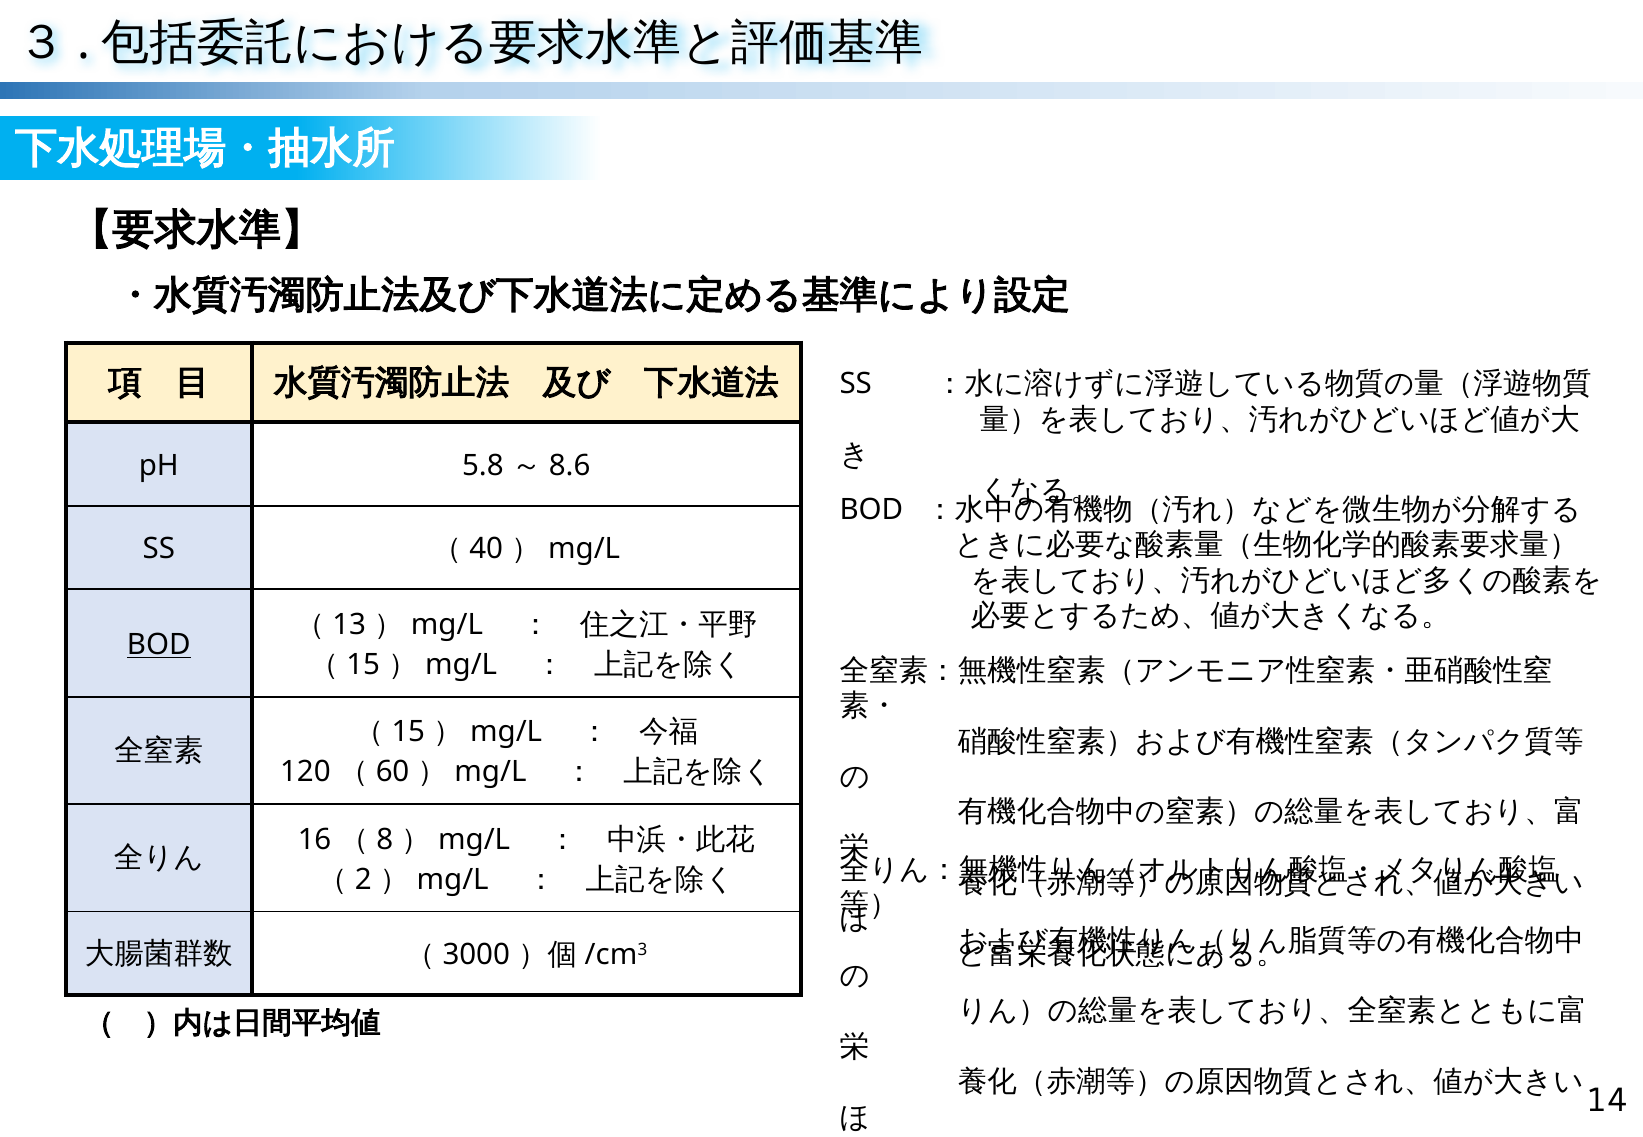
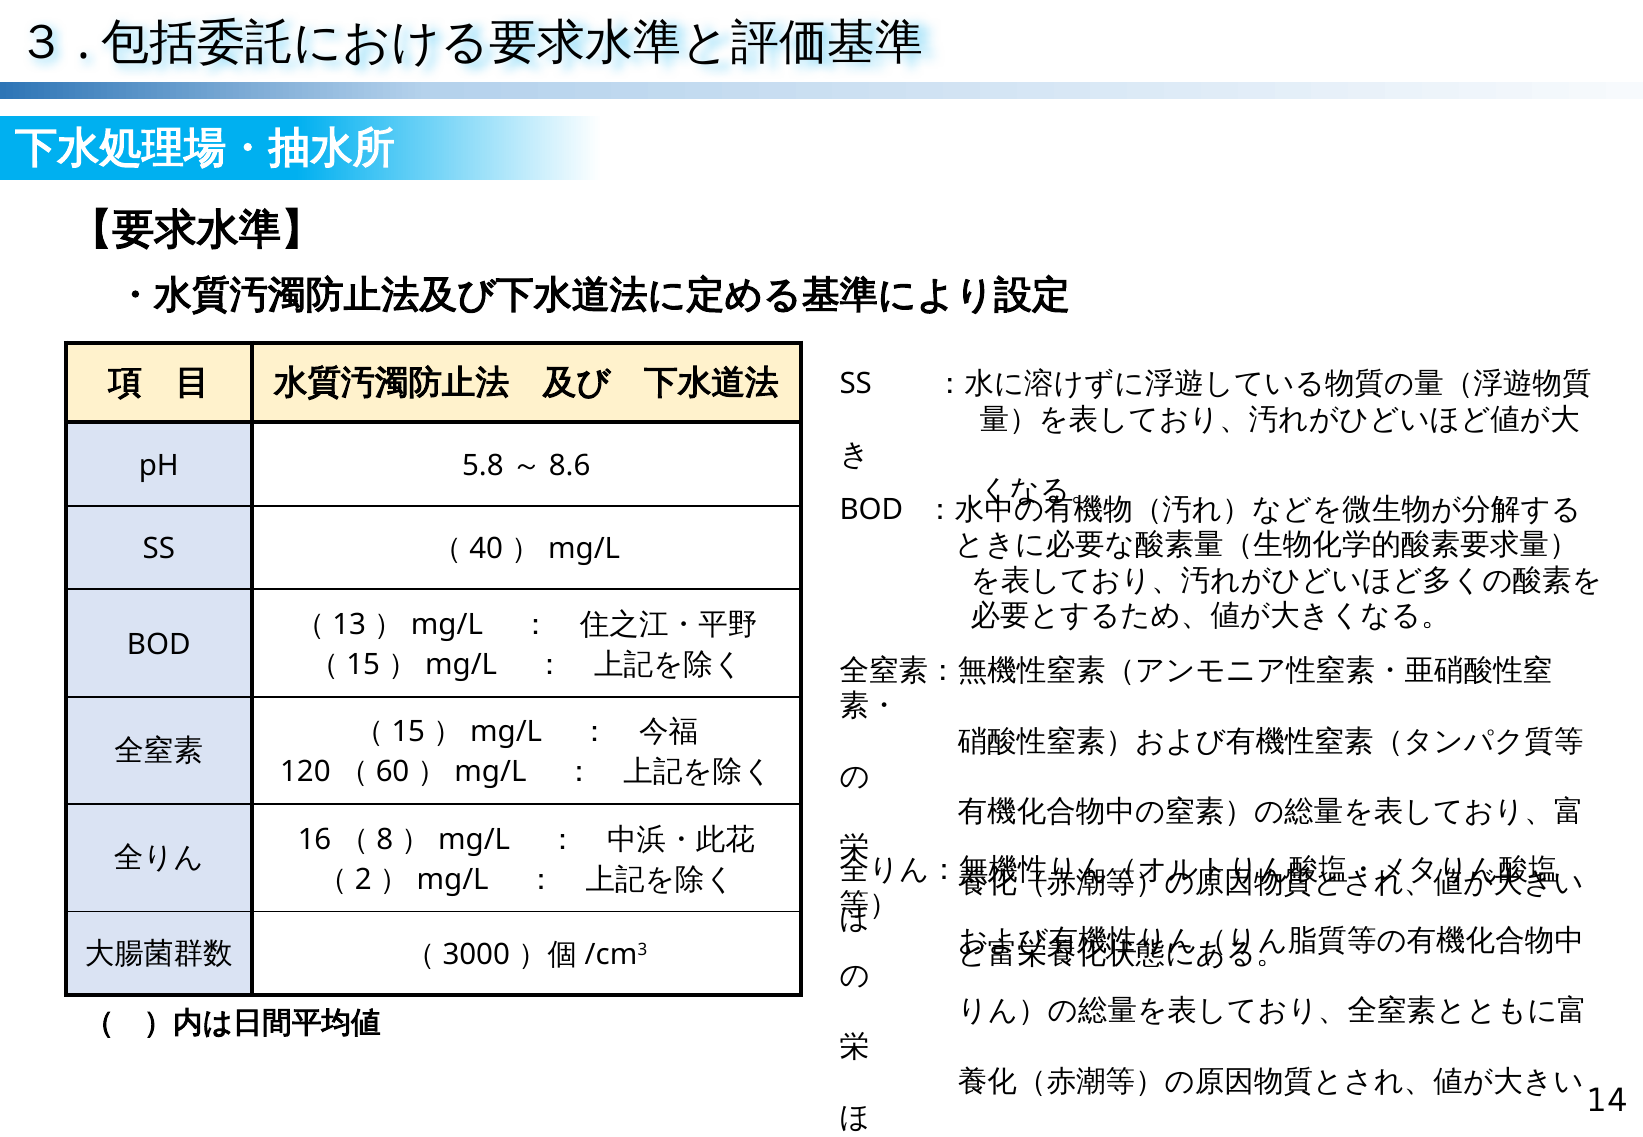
BOD underline: present -> none (159, 645)
